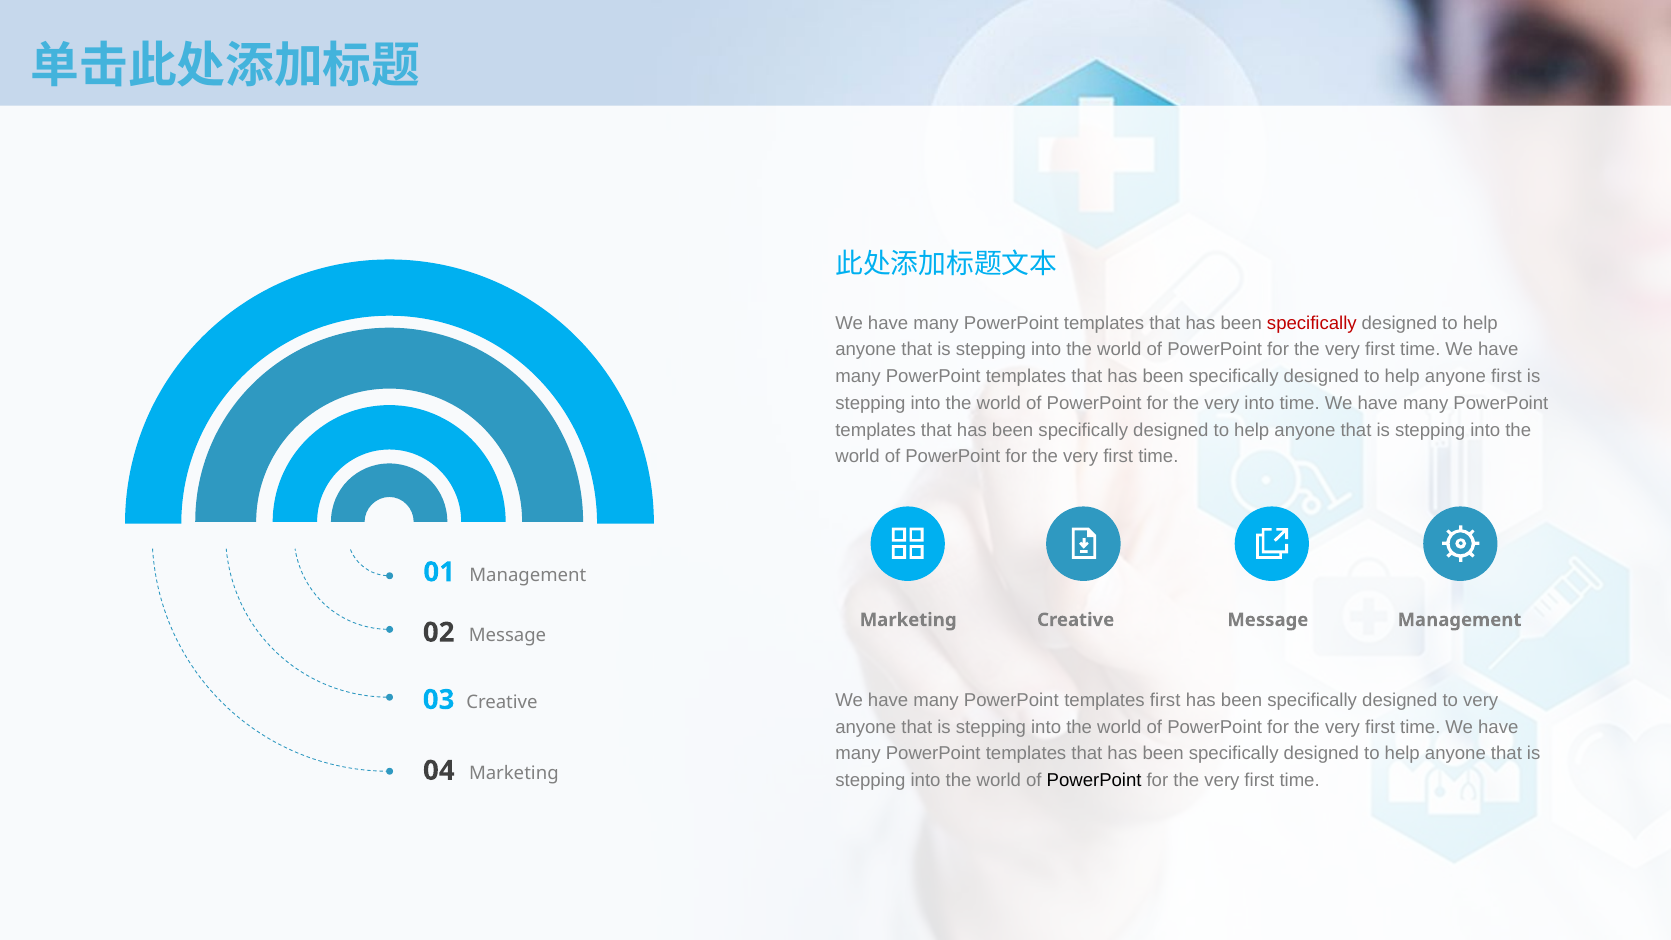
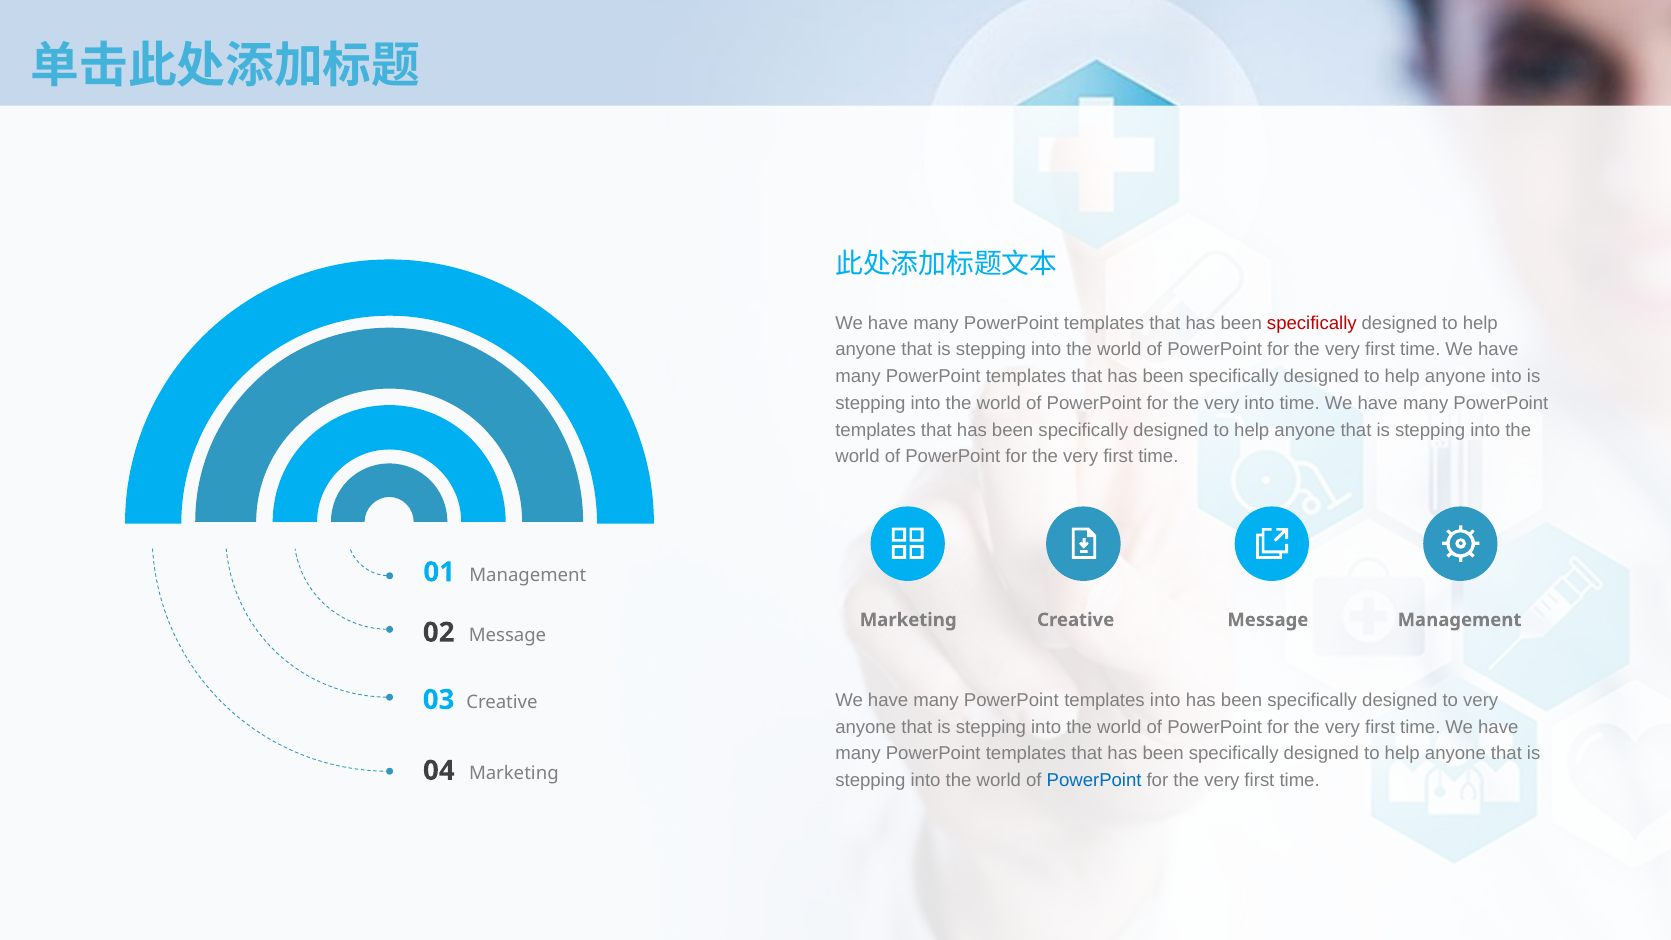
anyone first: first -> into (1506, 376)
templates first: first -> into (1165, 700)
PowerPoint colour: black -> blue (1094, 780)
